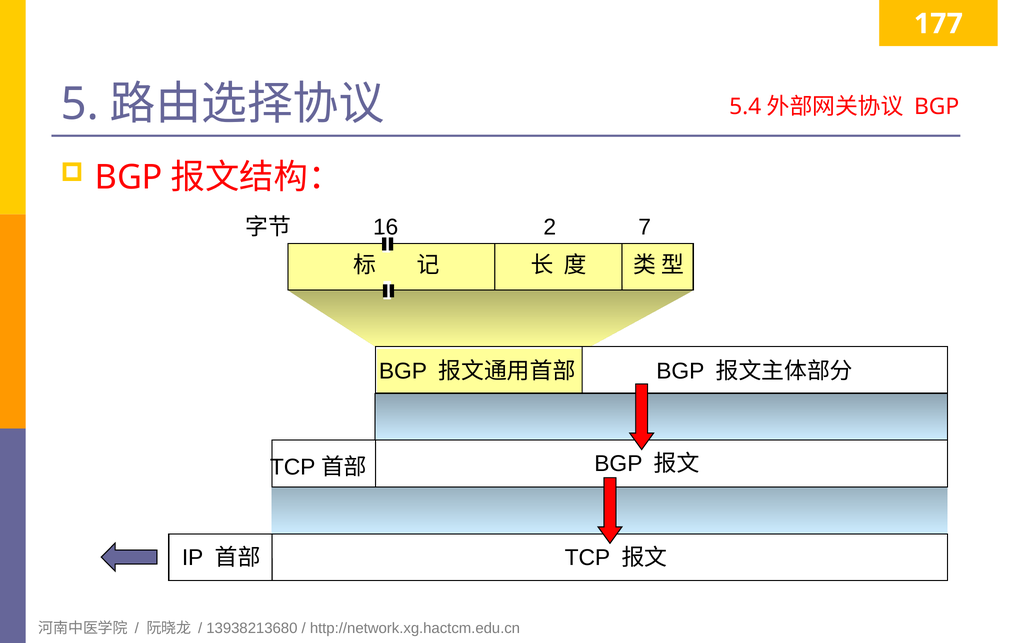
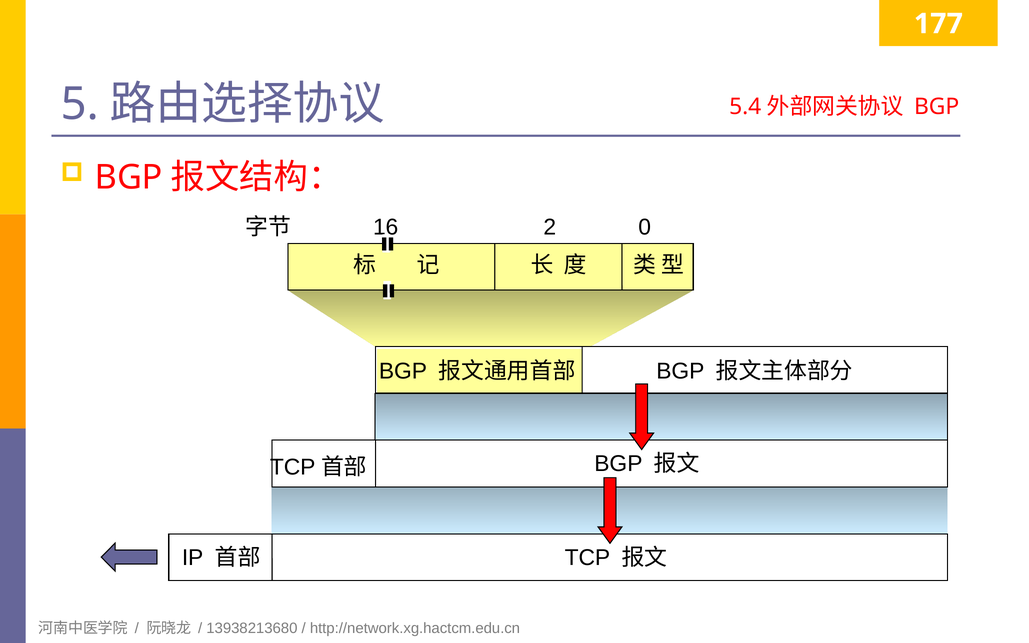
7: 7 -> 0 (645, 227)
